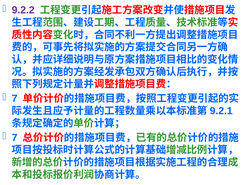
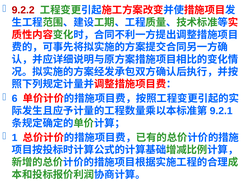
9.2.2 colour: purple -> red (23, 10)
7: 7 -> 6 (15, 99)
7: 7 -> 1 (15, 138)
